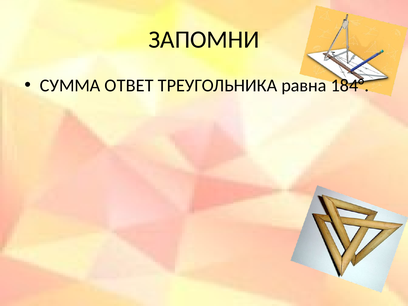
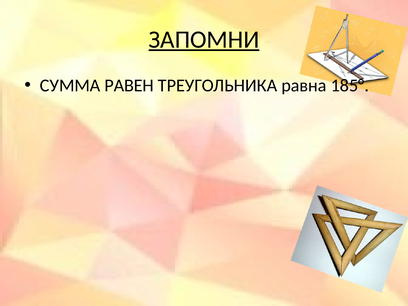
ЗАПОМНИ underline: none -> present (204, 39)
ОТВЕТ: ОТВЕТ -> РАВЕН (129, 86)
184°: 184° -> 185° (350, 86)
